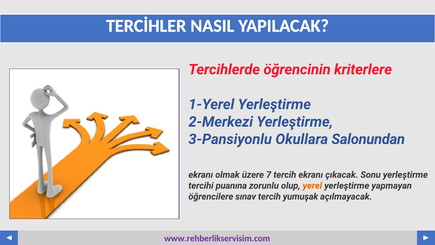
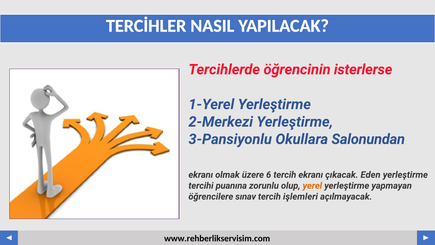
kriterlere: kriterlere -> isterlerse (363, 69)
7: 7 -> 6 (269, 175)
Sonu: Sonu -> Eden (371, 175)
yumuşak: yumuşak -> işlemleri (300, 196)
www.rehberlikservisim.com colour: purple -> black (217, 238)
